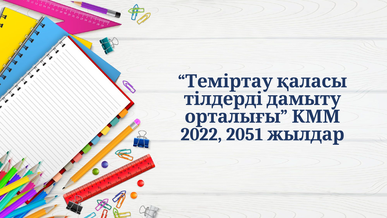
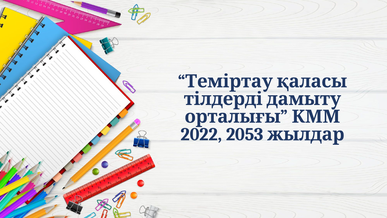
2051: 2051 -> 2053 (245, 134)
